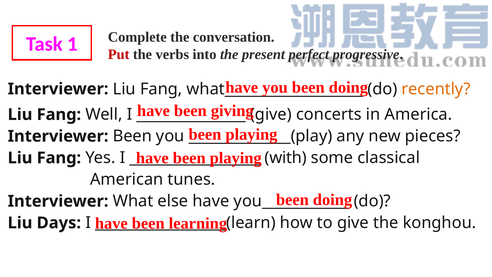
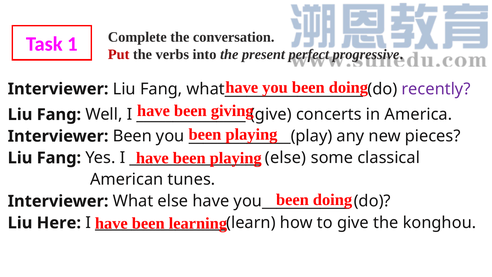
recently colour: orange -> purple (436, 89)
with: with -> else (286, 158)
Days: Days -> Here (59, 223)
